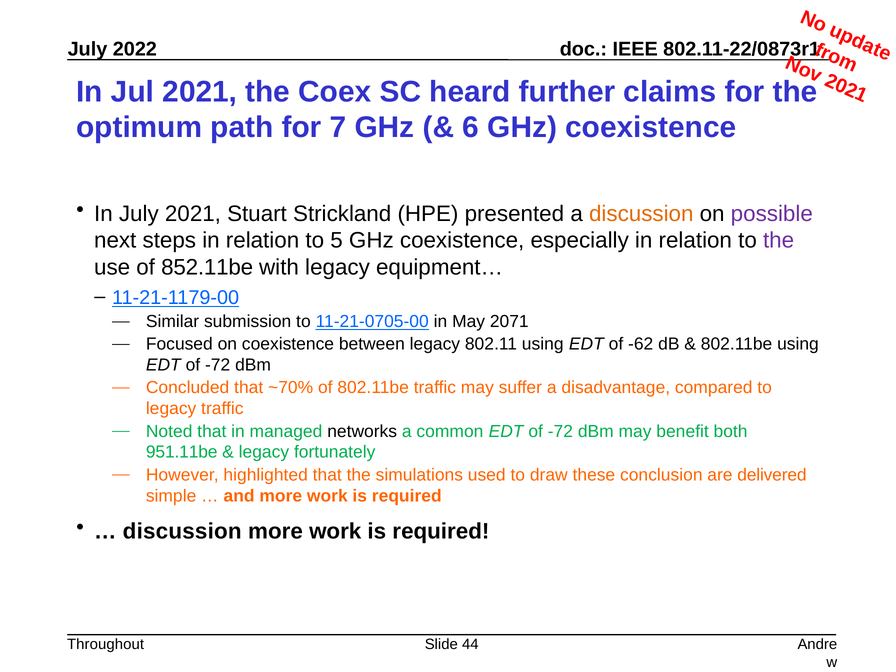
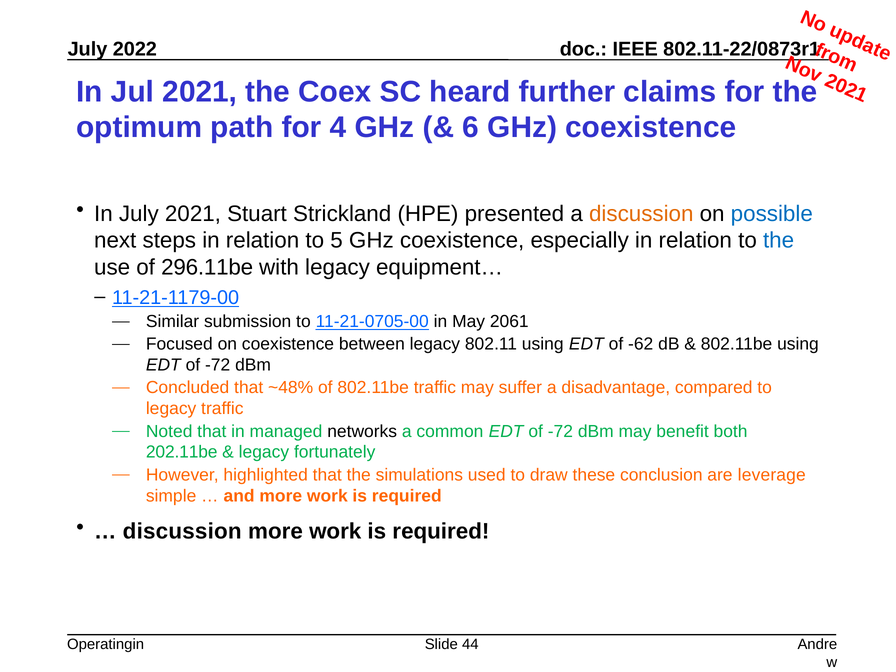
7: 7 -> 4 (338, 128)
possible colour: purple -> blue (772, 214)
the colour: purple -> blue (779, 241)
852.11be: 852.11be -> 296.11be (207, 267)
2071: 2071 -> 2061 (509, 322)
~70%: ~70% -> ~48% (291, 388)
951.11be: 951.11be -> 202.11be (182, 452)
delivered: delivered -> leverage (772, 475)
Throughout: Throughout -> Operatingin (106, 644)
